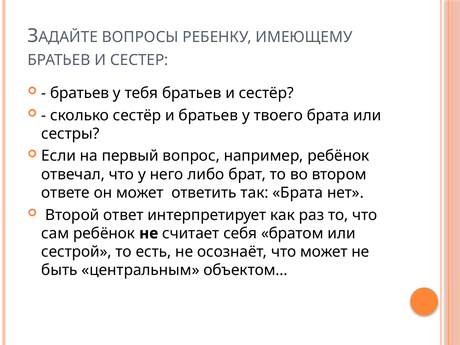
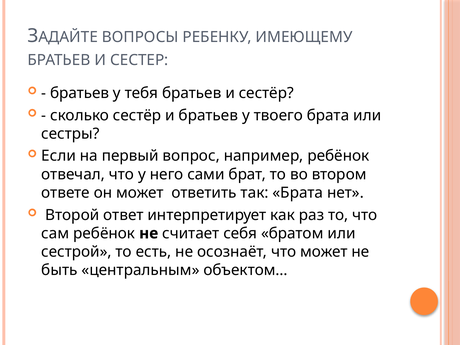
либо: либо -> сами (206, 174)
